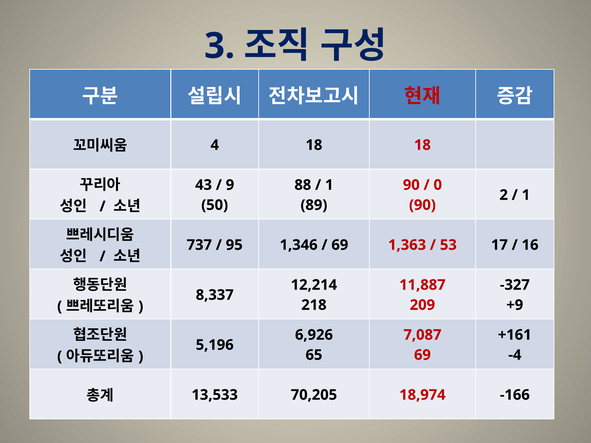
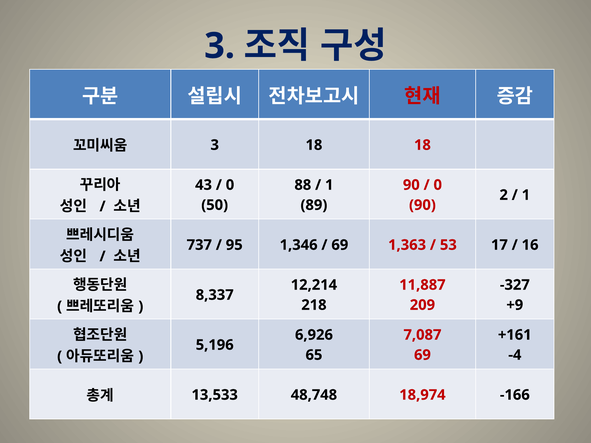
4: 4 -> 3 (215, 145)
9: 9 -> 0 (230, 185)
70,205: 70,205 -> 48,748 (314, 395)
